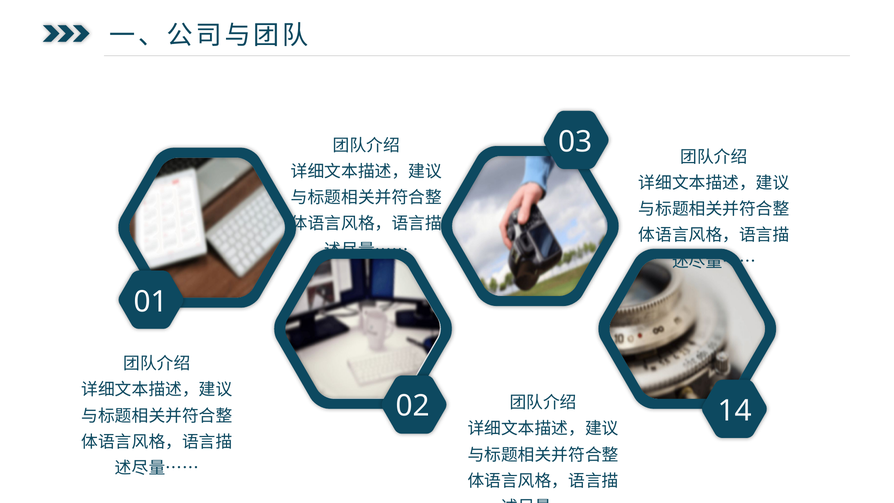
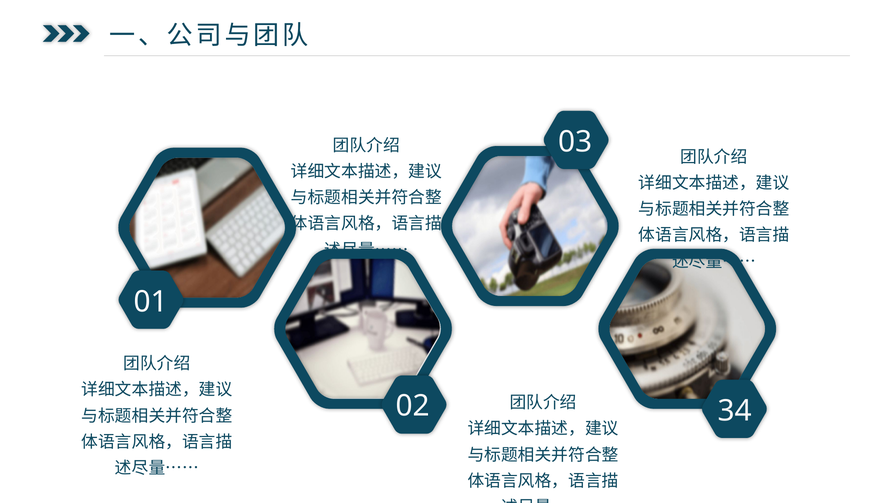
14: 14 -> 34 (735, 411)
